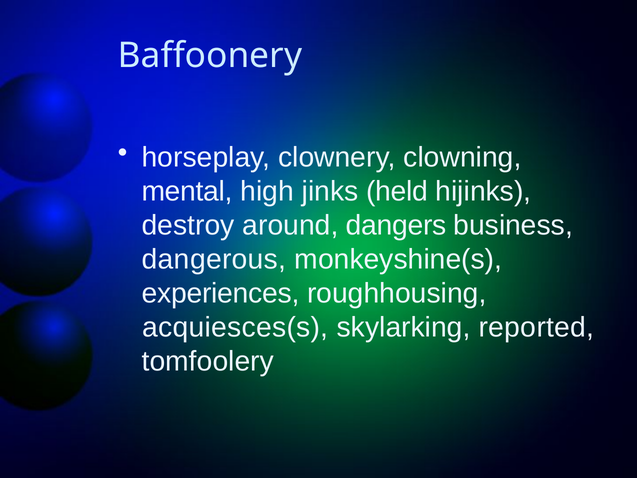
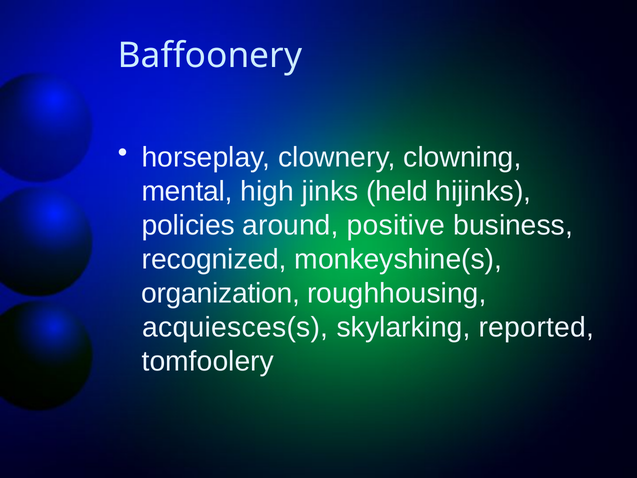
destroy: destroy -> policies (188, 225)
dangers: dangers -> positive (396, 225)
dangerous: dangerous -> recognized (214, 259)
experiences: experiences -> organization (221, 293)
